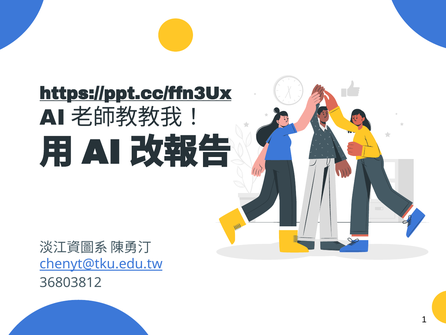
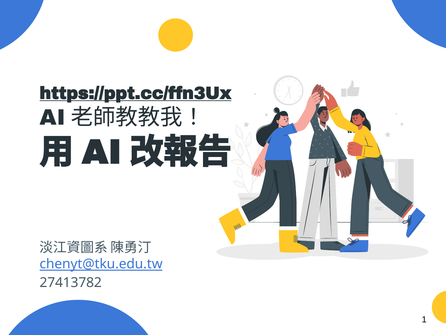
36803812: 36803812 -> 27413782 (71, 282)
